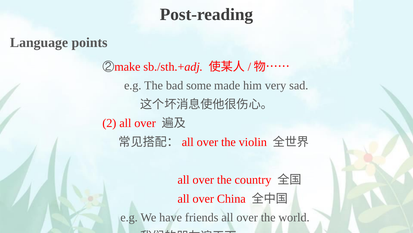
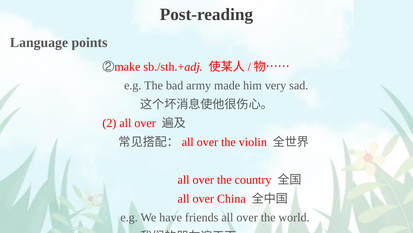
some: some -> army (199, 85)
